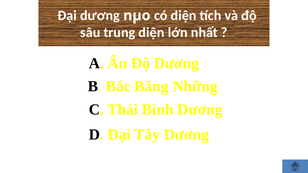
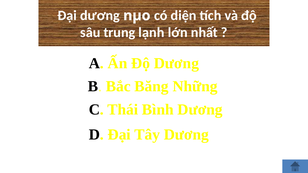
trung diện: diện -> lạnh (151, 33)
